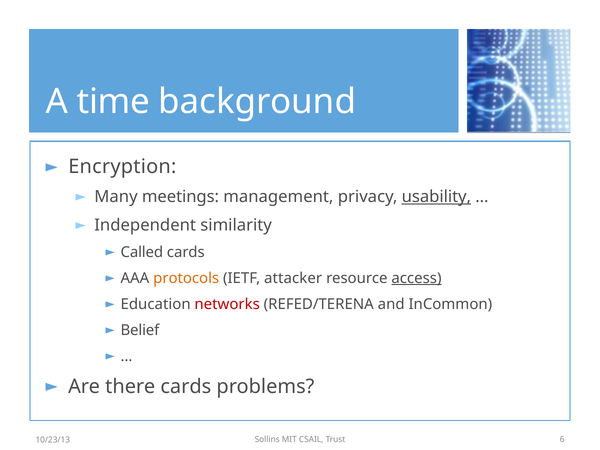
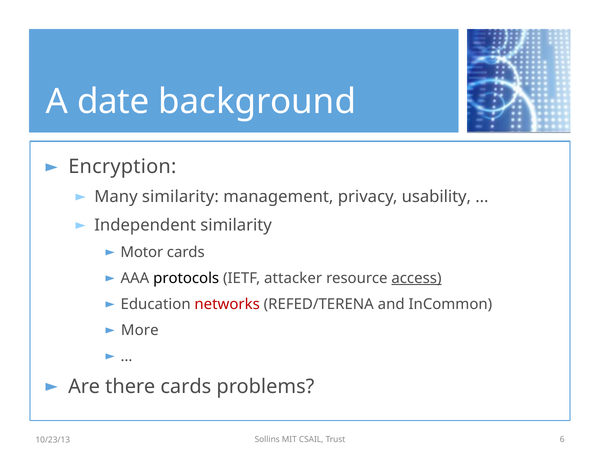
time: time -> date (113, 102)
Many meetings: meetings -> similarity (180, 197)
usability underline: present -> none (436, 197)
Called: Called -> Motor (142, 252)
protocols colour: orange -> black (186, 278)
Belief: Belief -> More (140, 330)
